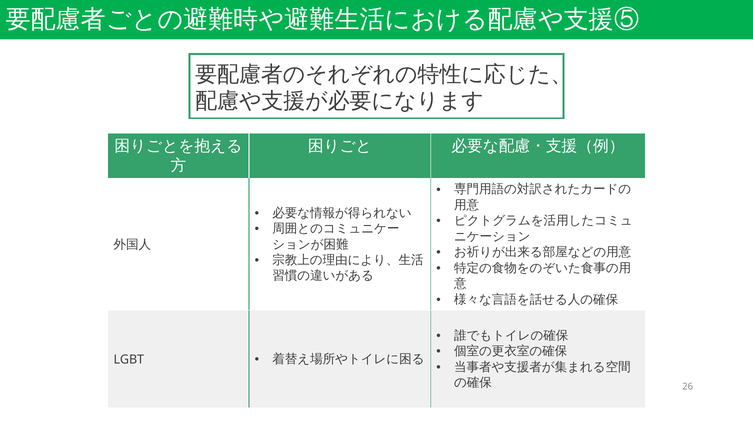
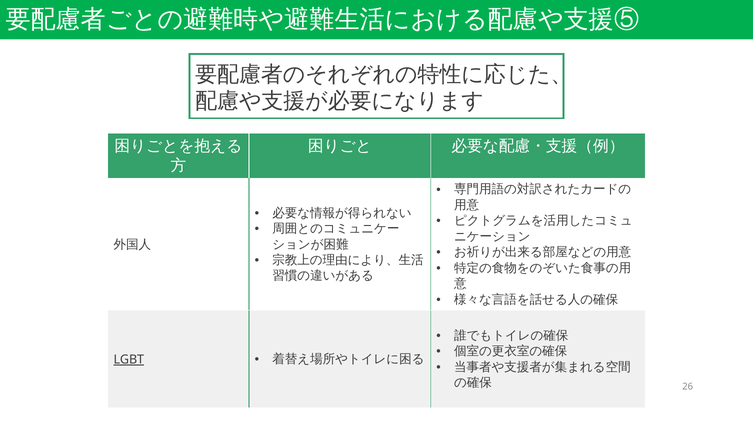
LGBT underline: none -> present (129, 359)
